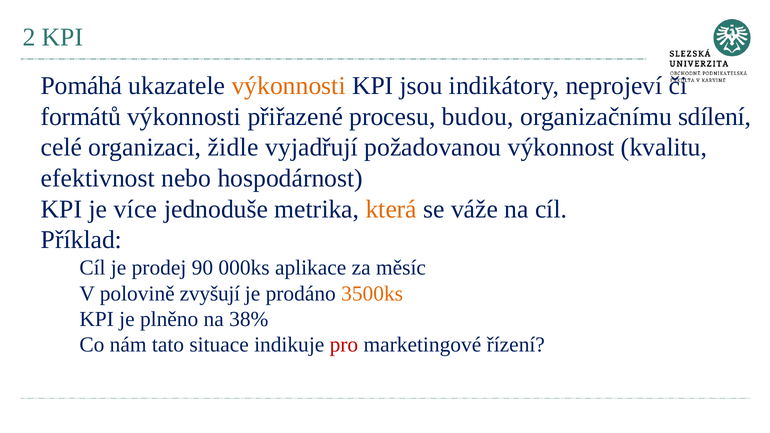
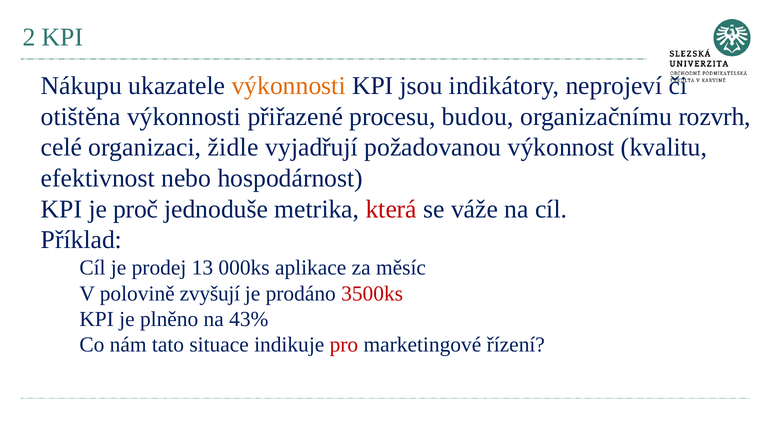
Pomáhá: Pomáhá -> Nákupu (81, 86)
formátů: formátů -> otištěna (81, 117)
sdílení: sdílení -> rozvrh (715, 117)
více: více -> proč (136, 209)
která colour: orange -> red (391, 209)
90: 90 -> 13 (202, 268)
3500ks colour: orange -> red (372, 294)
38%: 38% -> 43% (249, 319)
